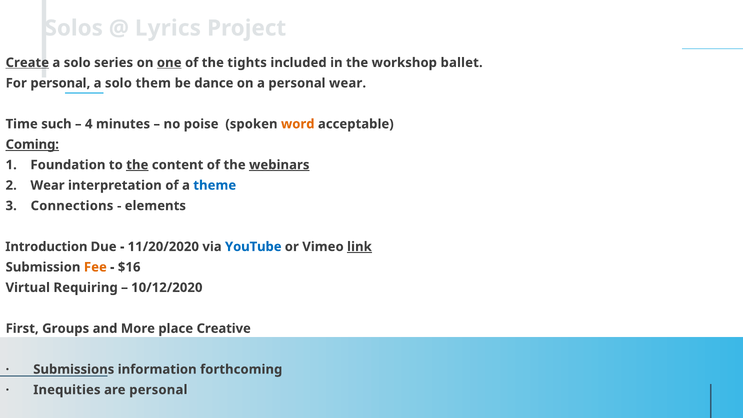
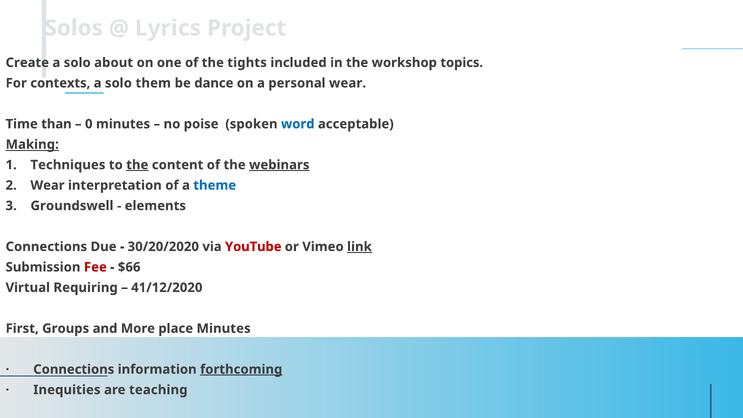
Create underline: present -> none (27, 63)
series: series -> about (114, 63)
one underline: present -> none (169, 63)
ballet: ballet -> topics (462, 63)
For personal: personal -> contexts (60, 83)
such: such -> than (56, 124)
4: 4 -> 0 (89, 124)
word colour: orange -> blue (298, 124)
Coming: Coming -> Making (32, 144)
Foundation: Foundation -> Techniques (68, 165)
Connections: Connections -> Groundswell (72, 206)
Introduction: Introduction -> Connections (46, 247)
11/20/2020: 11/20/2020 -> 30/20/2020 (163, 247)
YouTube colour: blue -> red (253, 247)
Fee colour: orange -> red (95, 267)
$16: $16 -> $66 (129, 267)
10/12/2020: 10/12/2020 -> 41/12/2020 (167, 288)
place Creative: Creative -> Minutes (224, 328)
Submissions: Submissions -> Connections (74, 369)
forthcoming underline: none -> present (241, 369)
are personal: personal -> teaching (158, 390)
